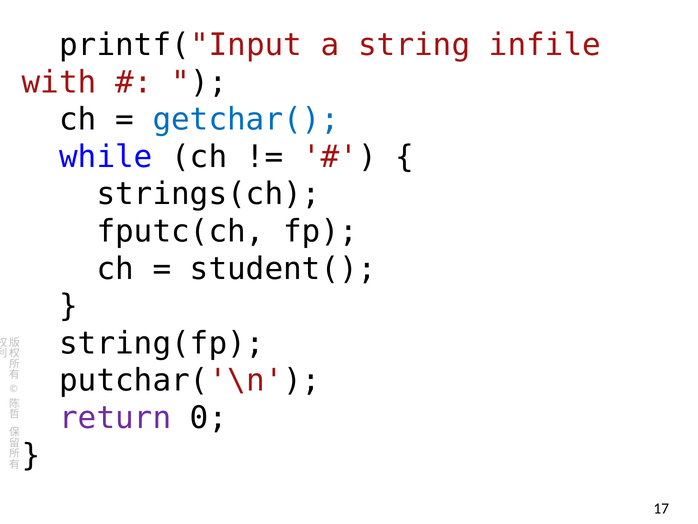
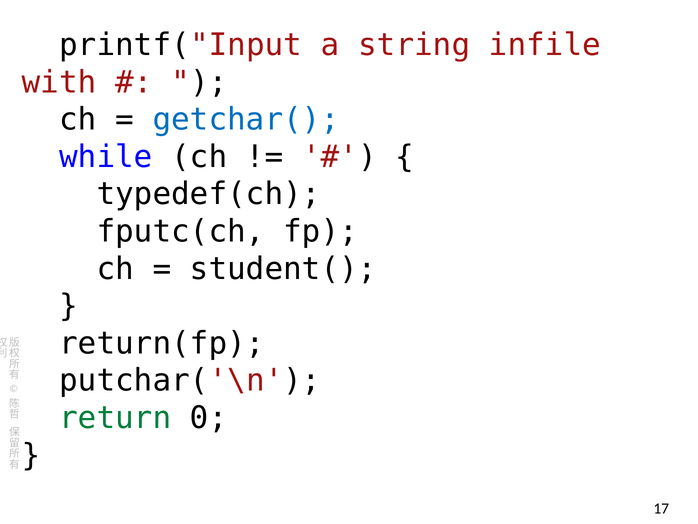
strings(ch: strings(ch -> typedef(ch (209, 194)
string(fp: string(fp -> return(fp (162, 343)
return colour: purple -> green (115, 418)
